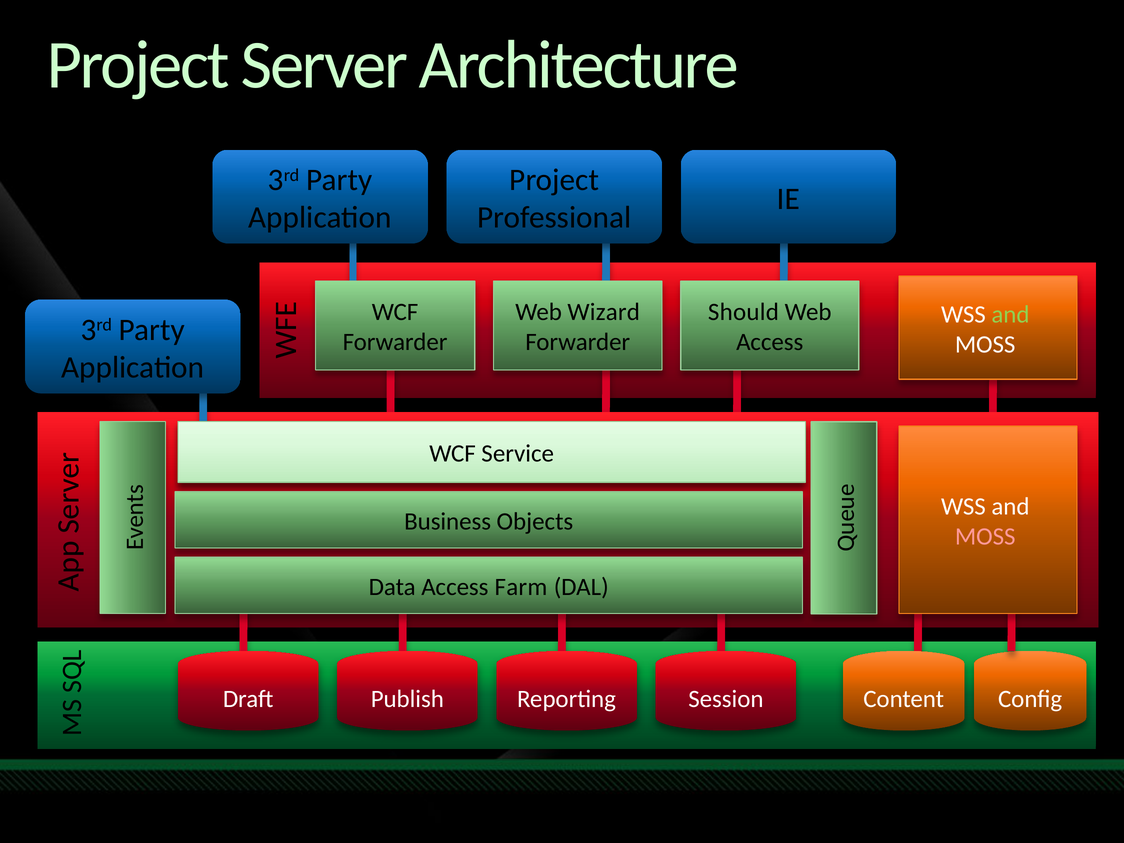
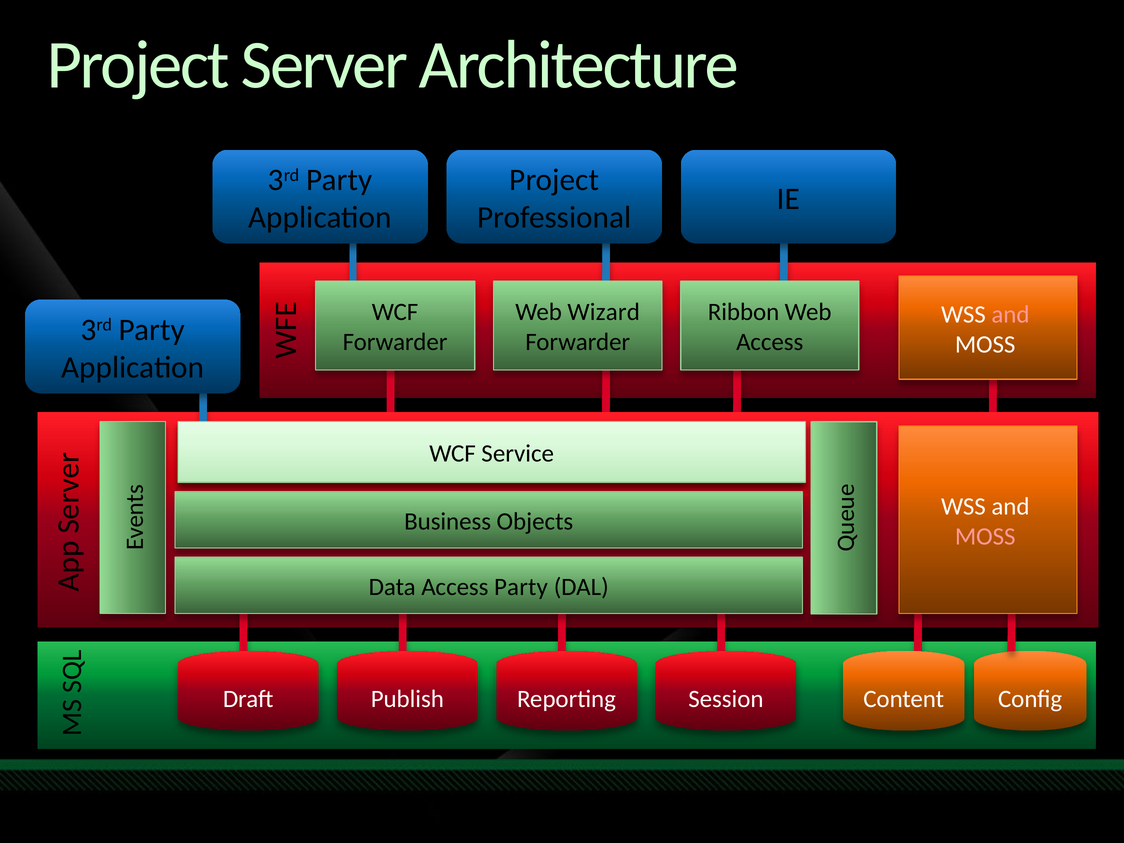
Should: Should -> Ribbon (744, 312)
and colour: light green -> pink (1010, 315)
Access Farm: Farm -> Party (521, 587)
